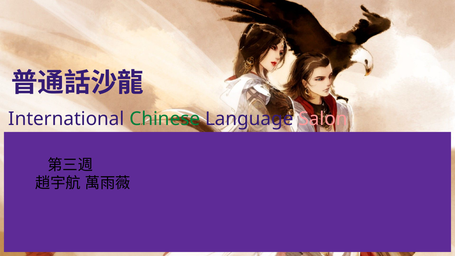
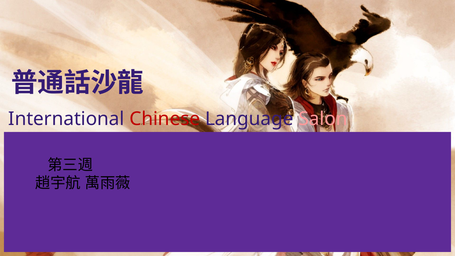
Chinese colour: green -> red (165, 119)
